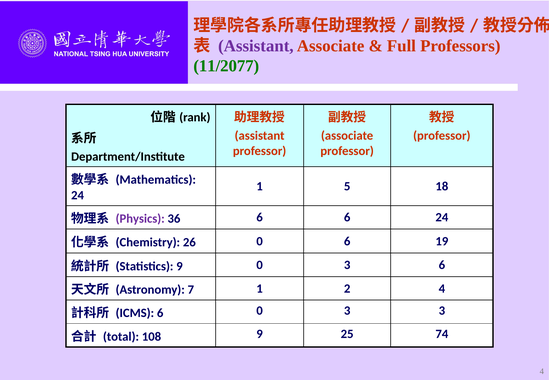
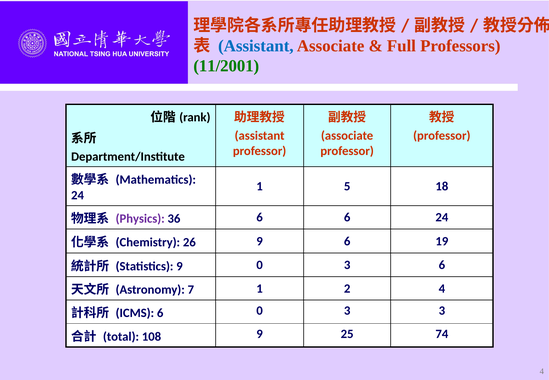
Assistant colour: purple -> blue (256, 46)
11/2077: 11/2077 -> 11/2001 (226, 66)
26 0: 0 -> 9 (260, 241)
